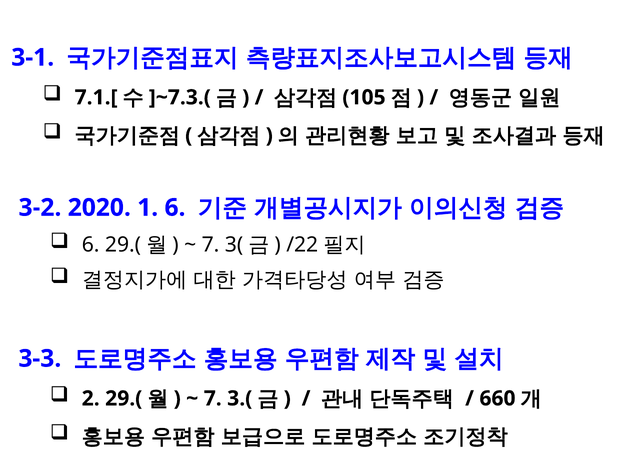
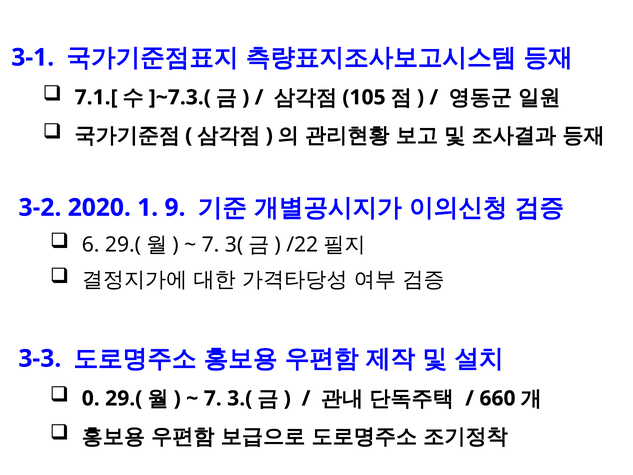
1 6: 6 -> 9 (175, 208)
2: 2 -> 0 (91, 398)
